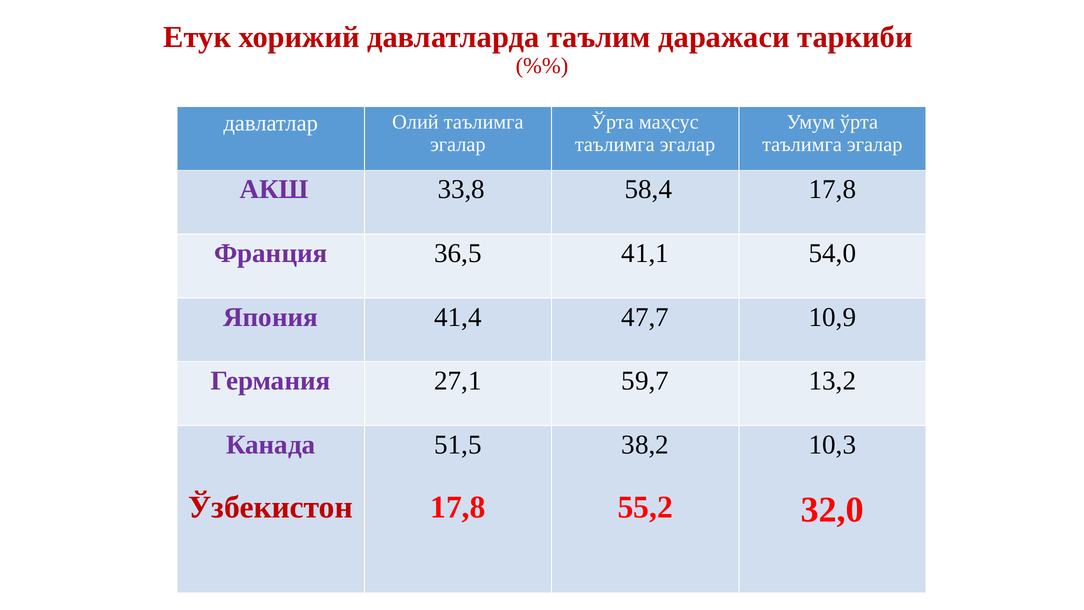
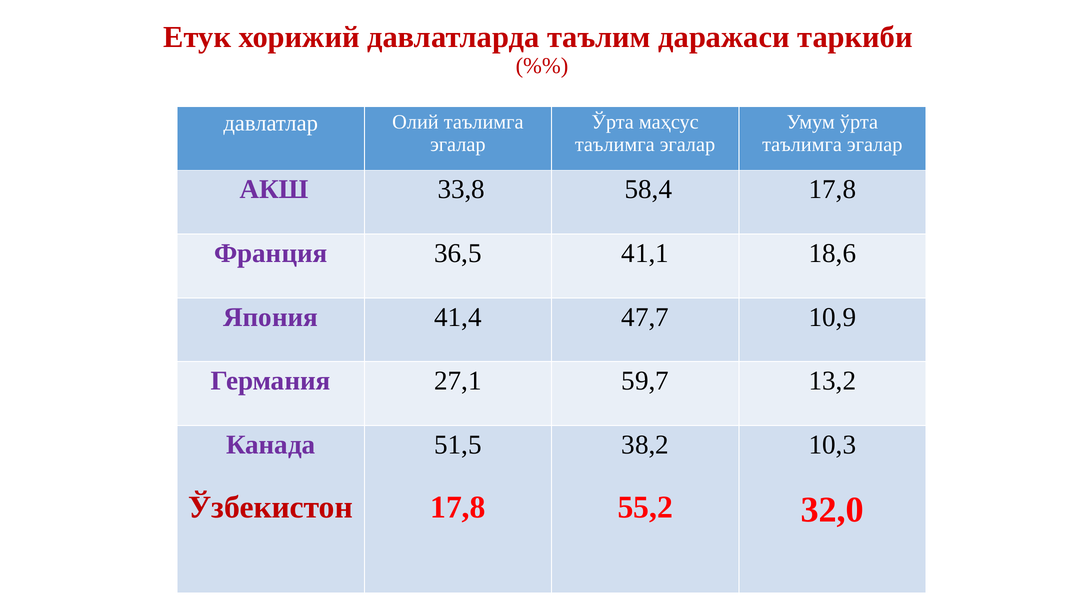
54,0: 54,0 -> 18,6 (832, 253)
